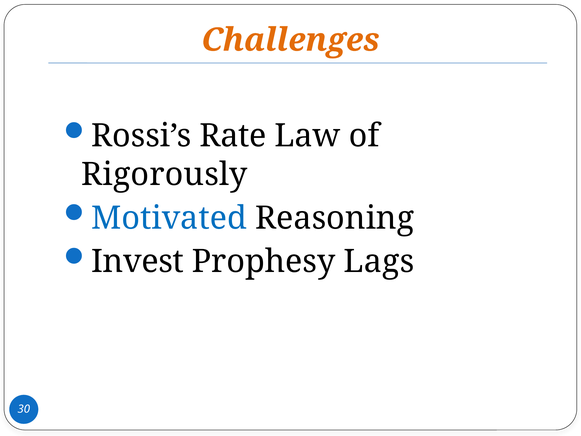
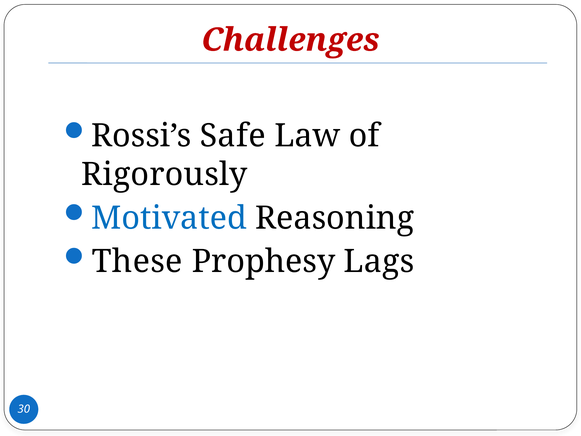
Challenges colour: orange -> red (291, 40)
Rate: Rate -> Safe (233, 136)
Invest: Invest -> These (137, 261)
